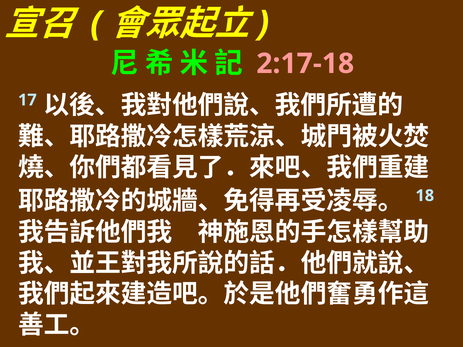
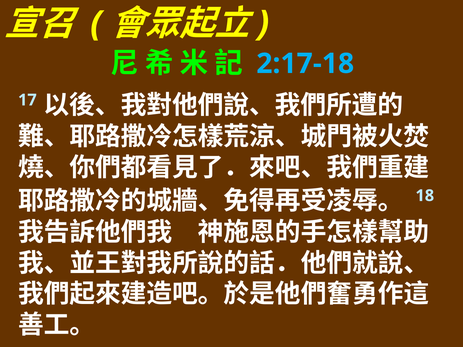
2:17-18 colour: pink -> light blue (305, 64)
